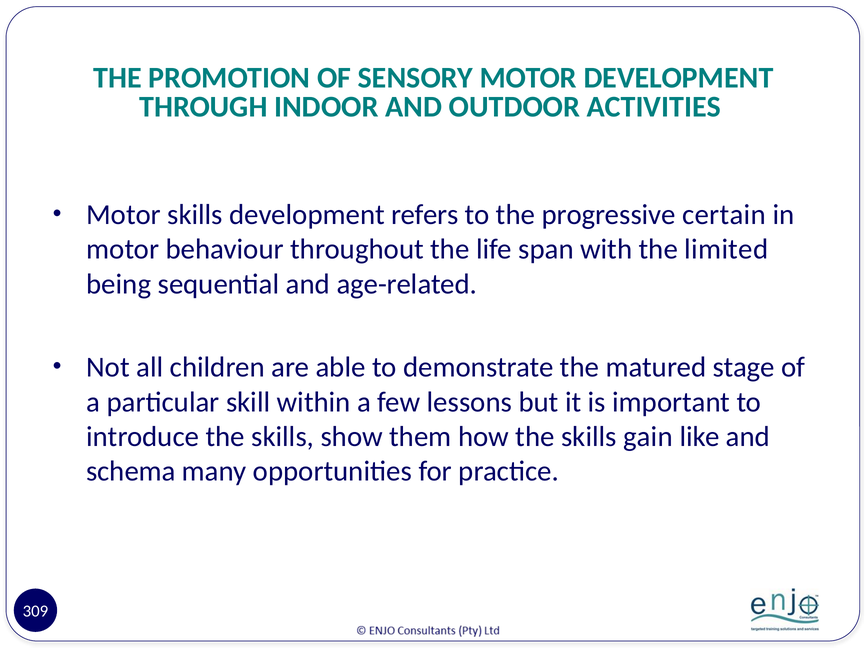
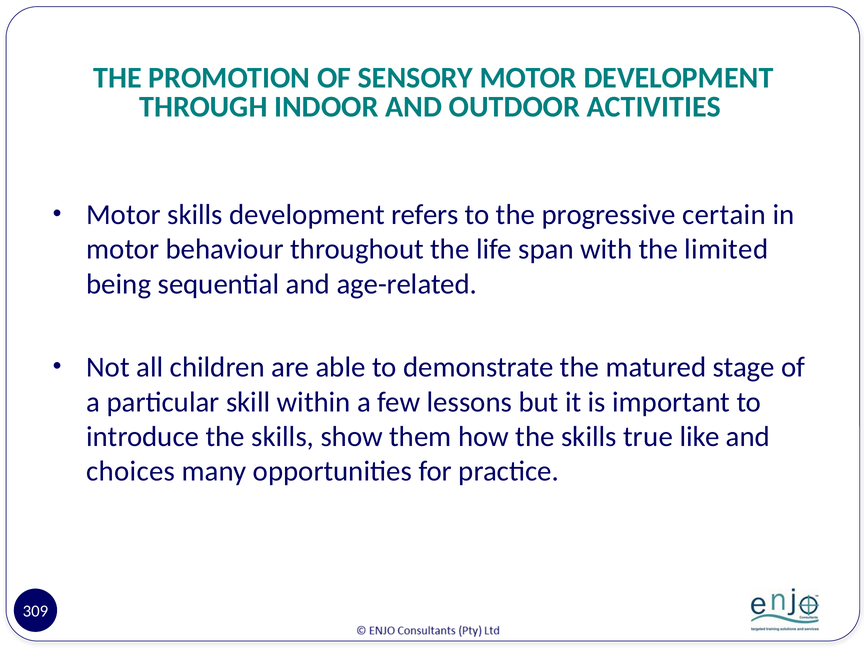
gain: gain -> true (648, 436)
schema: schema -> choices (131, 471)
